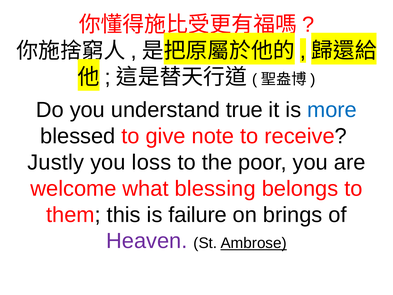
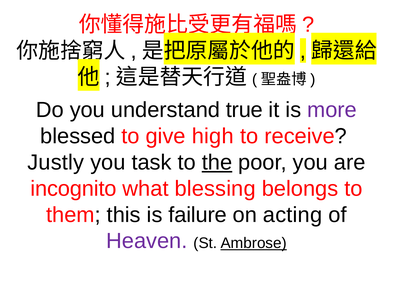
more colour: blue -> purple (332, 110)
note: note -> high (213, 136)
loss: loss -> task (152, 162)
the underline: none -> present (217, 162)
welcome: welcome -> incognito (74, 188)
brings: brings -> acting (293, 215)
